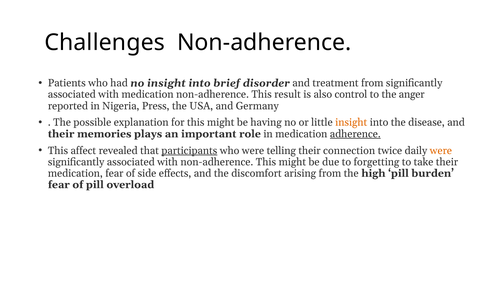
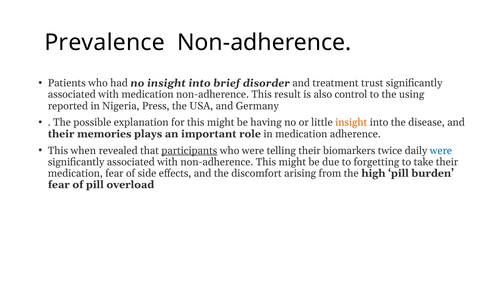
Challenges: Challenges -> Prevalence (105, 42)
treatment from: from -> trust (372, 83)
anger: anger -> using (412, 94)
adherence underline: present -> none (355, 134)
affect: affect -> when (83, 150)
connection: connection -> biomarkers (349, 150)
were colour: orange -> blue (441, 150)
